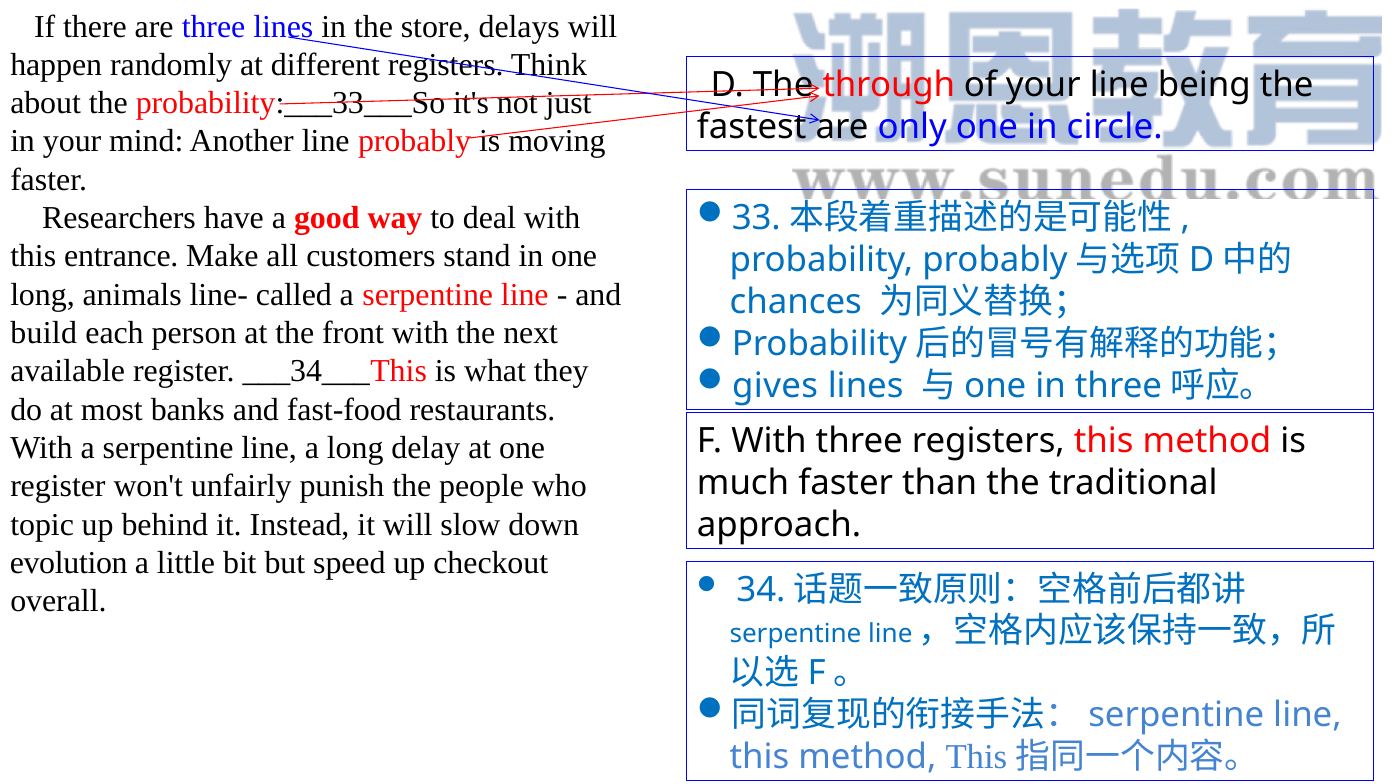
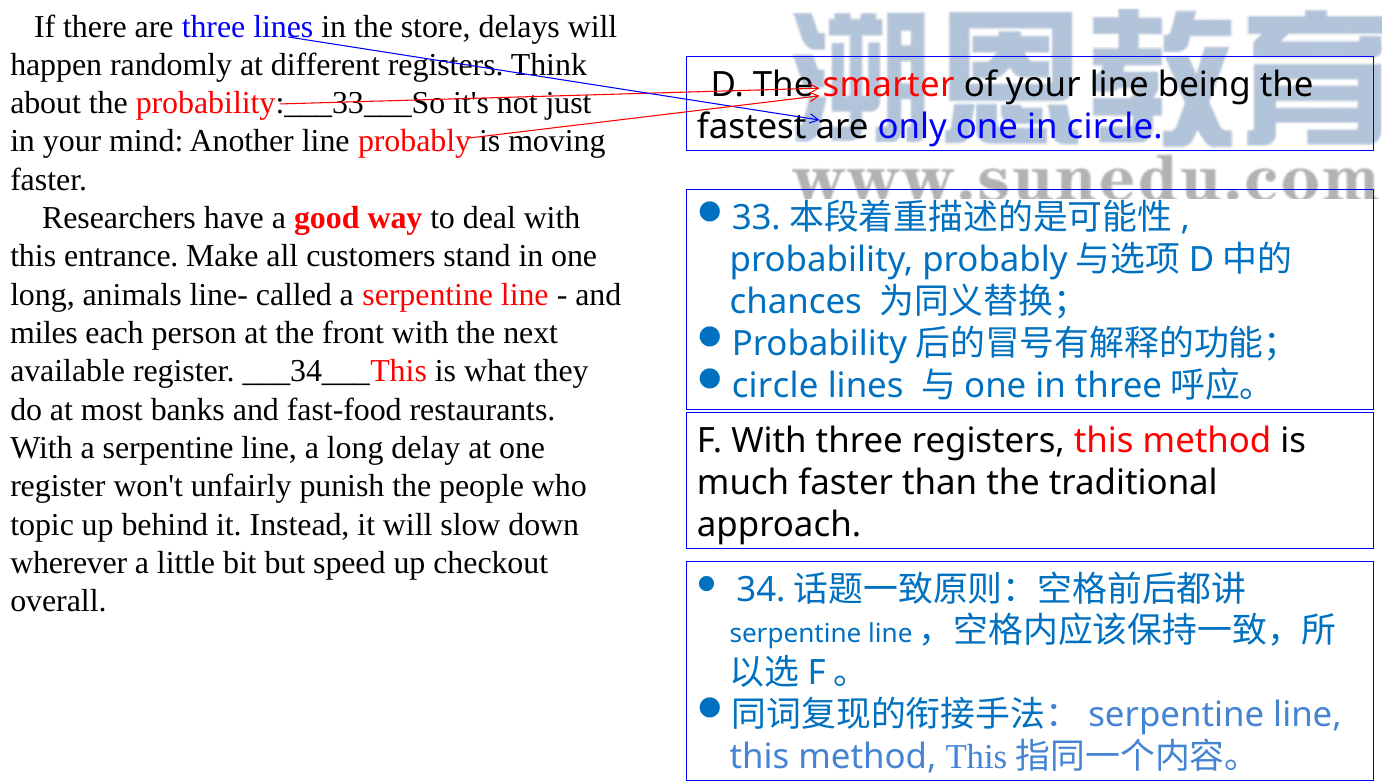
through: through -> smarter (888, 85)
build: build -> miles (44, 333)
gives: gives -> circle (775, 385)
evolution: evolution -> wherever (69, 563)
